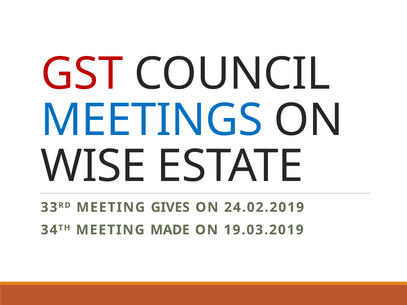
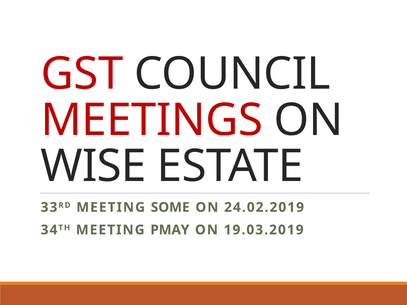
MEETINGS colour: blue -> red (152, 120)
GIVES: GIVES -> SOME (170, 207)
MADE: MADE -> PMAY (170, 230)
